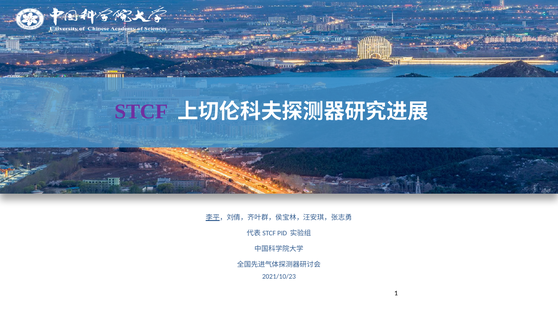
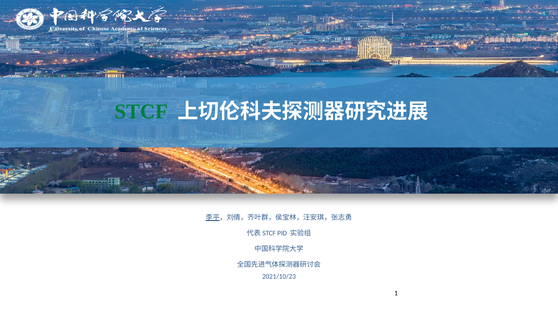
STCF colour: purple -> green (141, 111)
